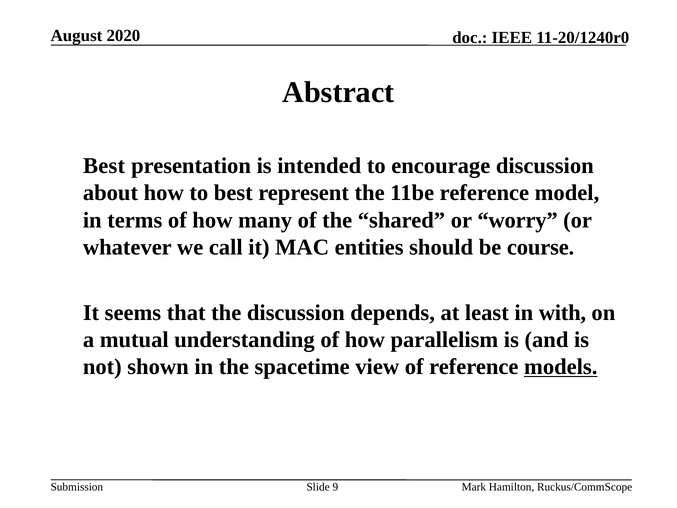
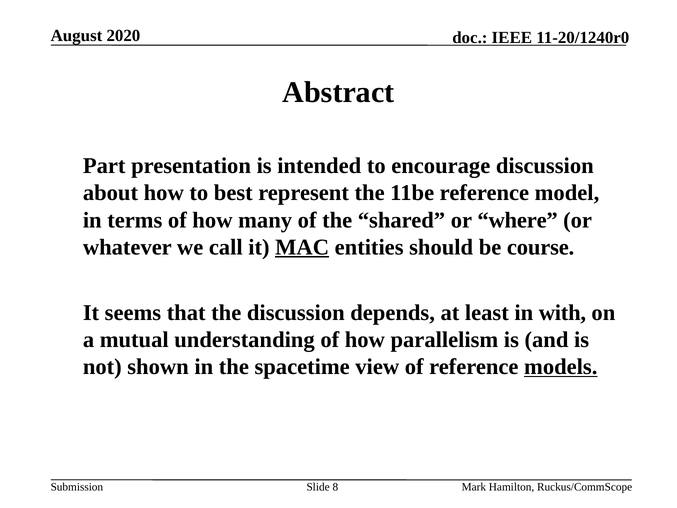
Best: Best -> Part (104, 166)
worry: worry -> where (518, 220)
MAC underline: none -> present (302, 247)
9: 9 -> 8 (335, 487)
